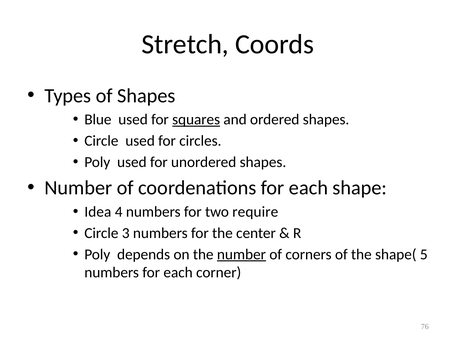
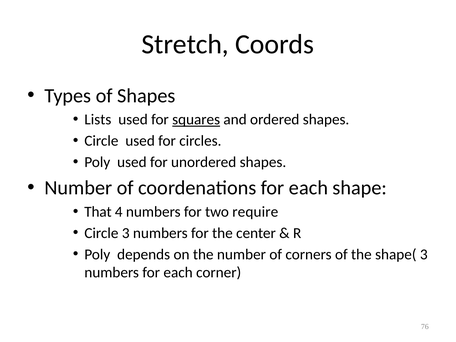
Blue: Blue -> Lists (98, 120)
Idea: Idea -> That (98, 212)
number underline: present -> none (241, 254)
shape( 5: 5 -> 3 (424, 254)
